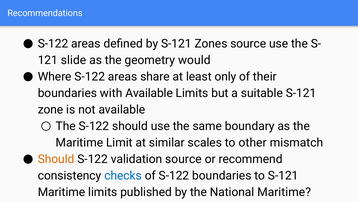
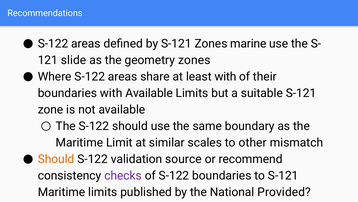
Zones source: source -> marine (248, 44)
geometry would: would -> zones (194, 60)
least only: only -> with (225, 76)
checks colour: blue -> purple (123, 175)
National Maritime: Maritime -> Provided (284, 192)
